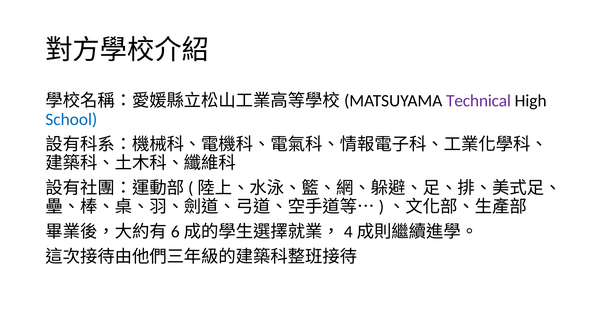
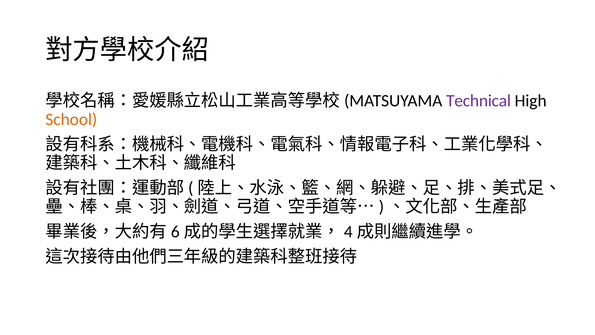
School colour: blue -> orange (71, 119)
